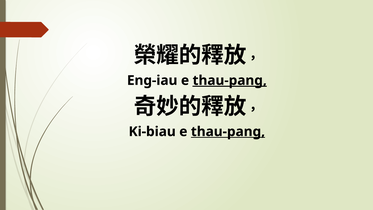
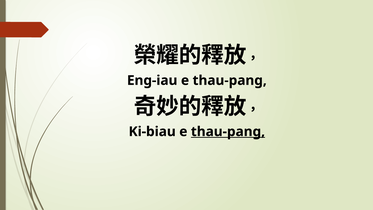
thau-pang underline: present -> none (230, 80)
